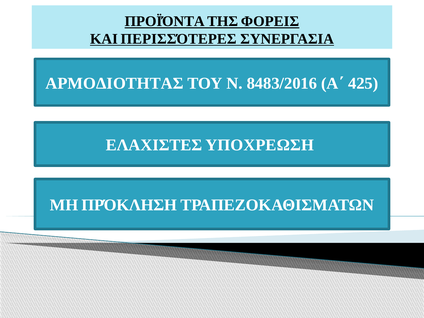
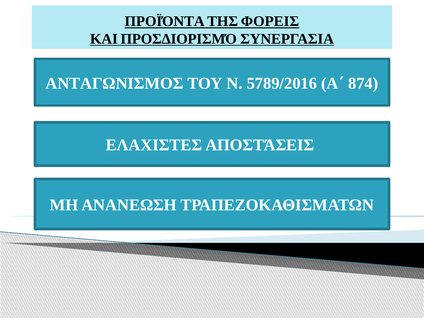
ΠΕΡΙΣΣΌΤΕΡΕΣ: ΠΕΡΙΣΣΌΤΕΡΕΣ -> ΠΡΟΣΔΙΟΡΙΣΜΌ (179, 39)
ΑΡΜΟΔΙΟΤΗΤΑΣ: ΑΡΜΟΔΙΟΤΗΤΑΣ -> ΑΝΤΑΓΩΝΙΣΜΟΣ (115, 83)
8483/2016: 8483/2016 -> 5789/2016 (282, 83)
425: 425 -> 874 (363, 83)
ΥΠΟΧΡΕΩΣΗ: ΥΠΟΧΡΕΩΣΗ -> ΑΠΟΣΤΆΣΕΙΣ (260, 145)
ΠΡΌΚΛΗΣΗ: ΠΡΌΚΛΗΣΗ -> ΑΝΑΝΕΩΣΗ (129, 205)
